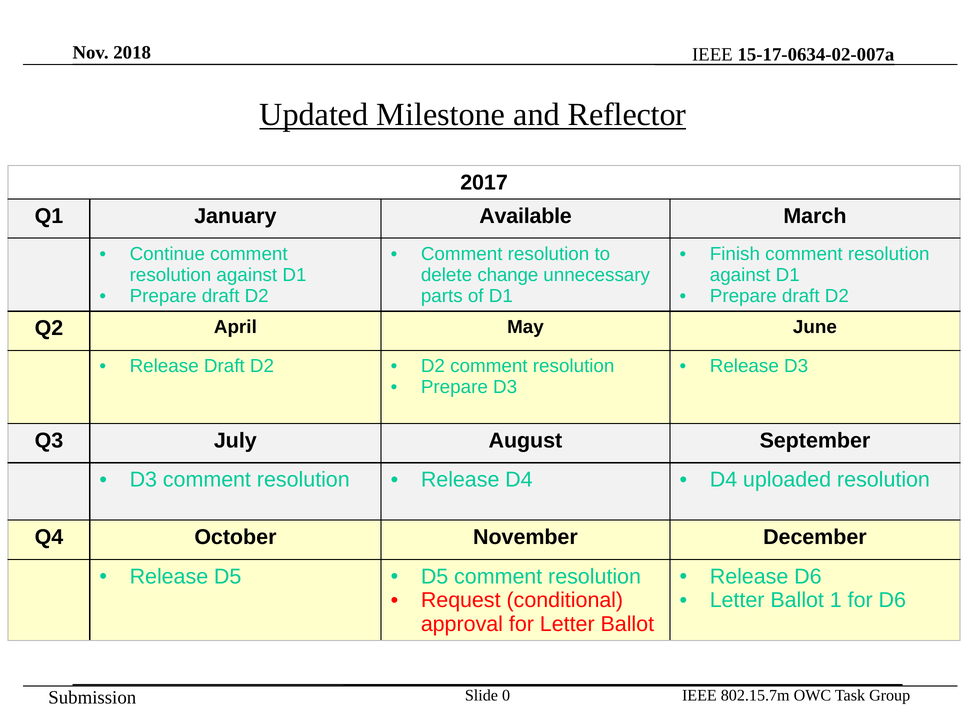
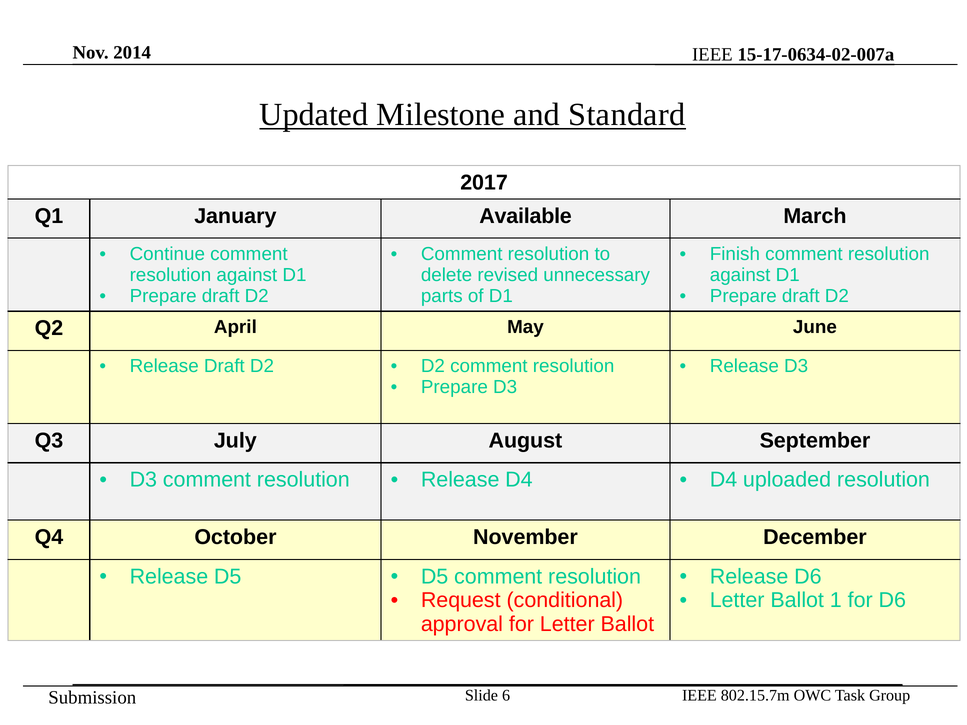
2018: 2018 -> 2014 (132, 53)
Reflector: Reflector -> Standard (627, 114)
change: change -> revised (508, 275)
0: 0 -> 6 (506, 696)
